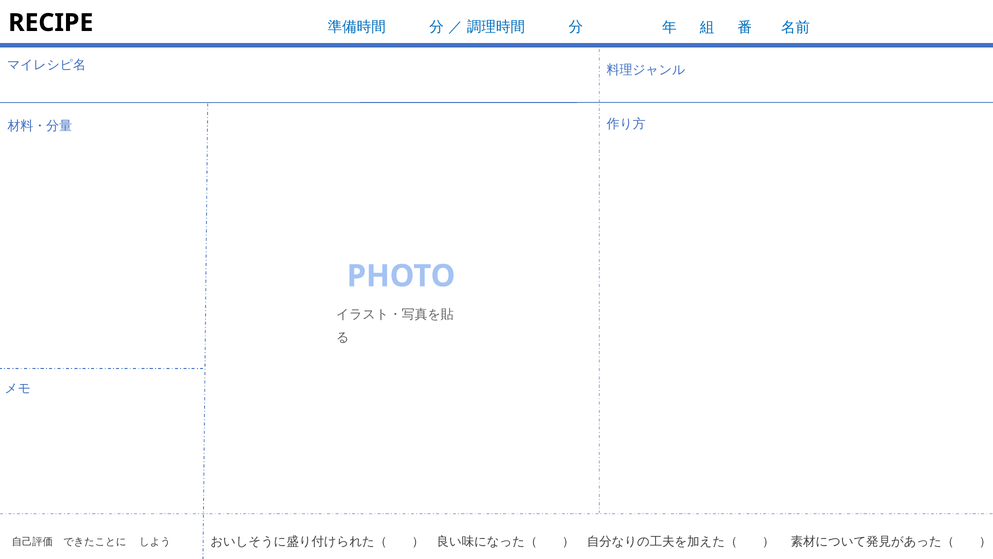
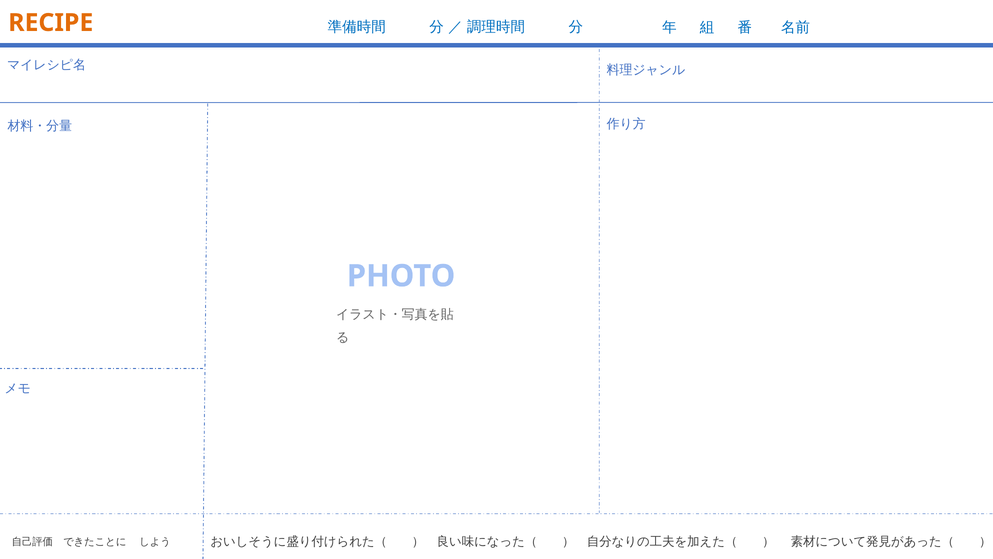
RECIPE colour: black -> orange (51, 23)
